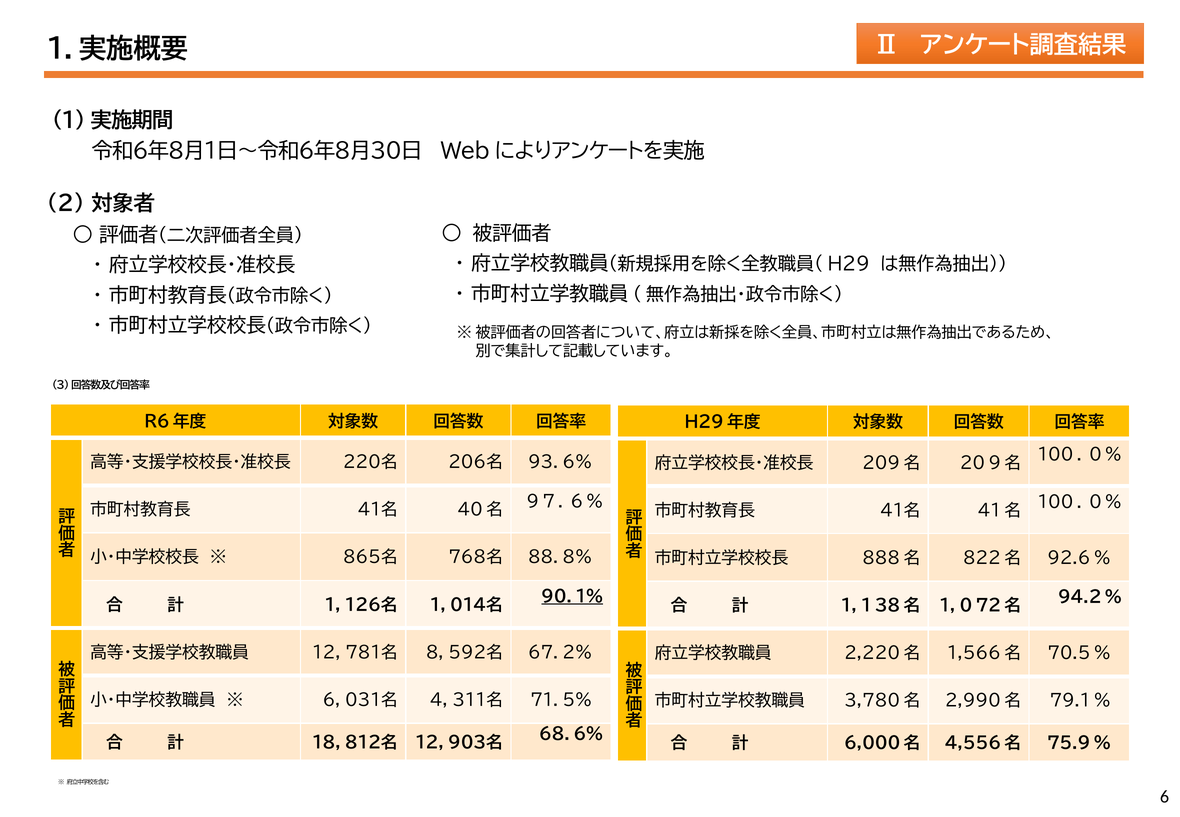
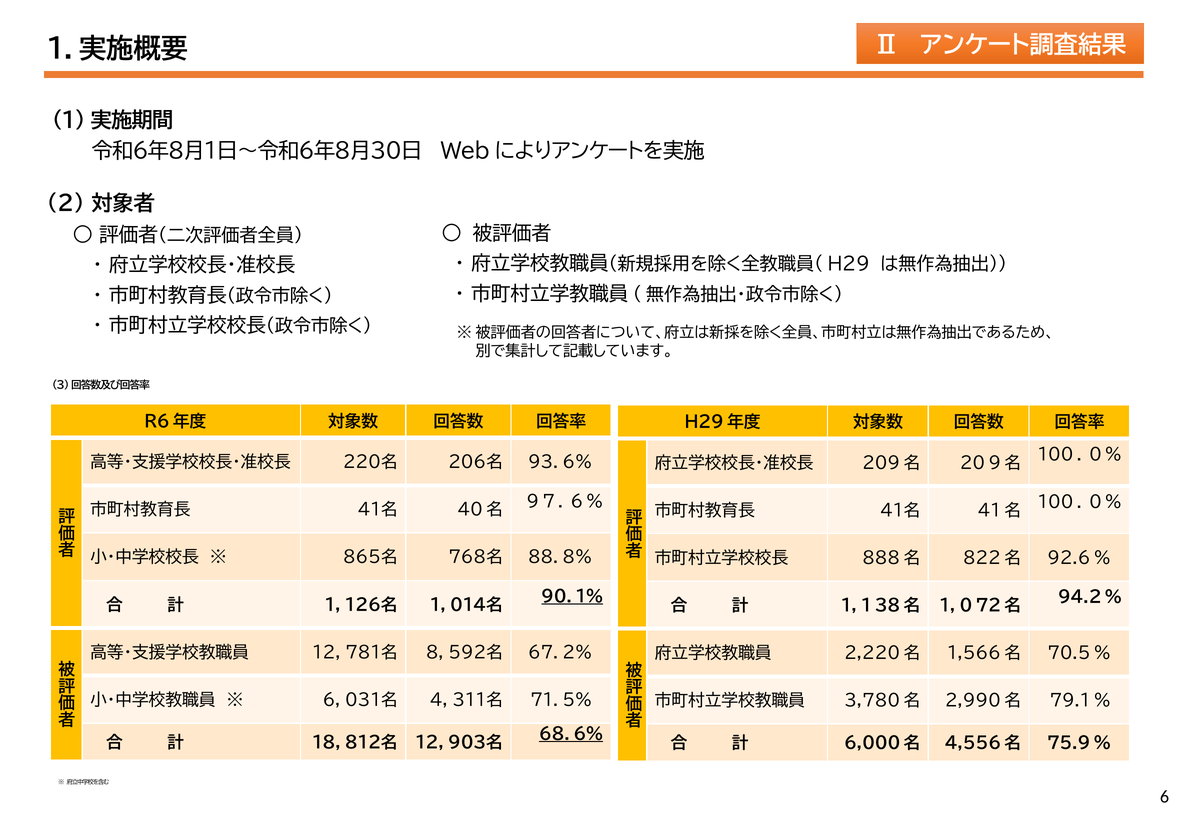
６８．６％ underline: none -> present (571, 734)
